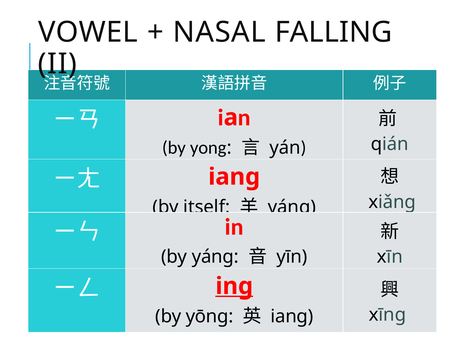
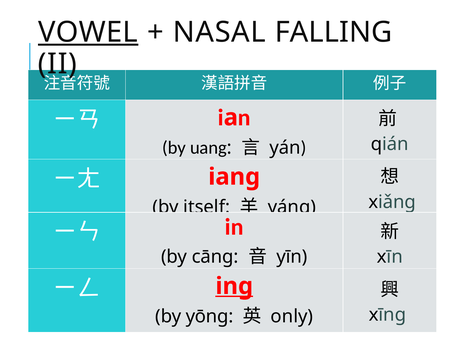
VOWEL underline: none -> present (88, 32)
yong: yong -> uang (208, 148)
by yáng: yáng -> cāng (215, 257)
iang: iang -> only (292, 316)
